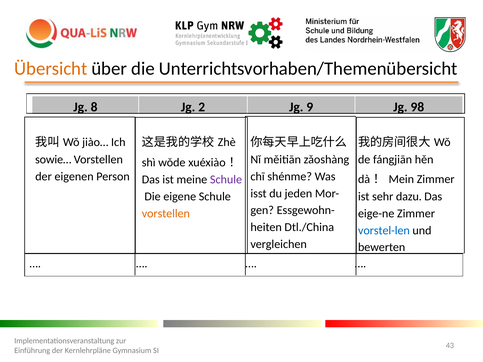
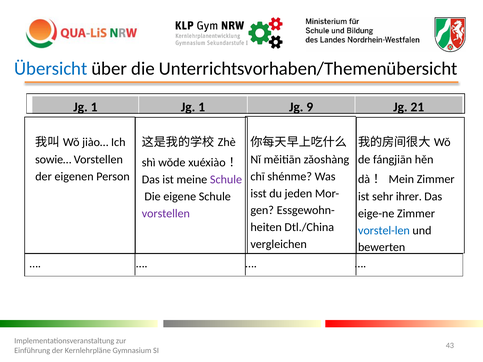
Übersicht colour: orange -> blue (51, 69)
8: 8 -> 1 (94, 107)
2: 2 -> 1 (202, 107)
98: 98 -> 21 (417, 107)
dazu: dazu -> ihrer (409, 197)
vorstellen colour: orange -> purple (166, 214)
